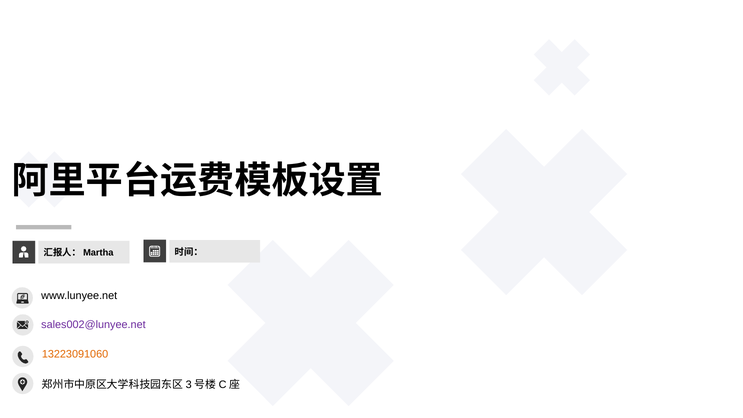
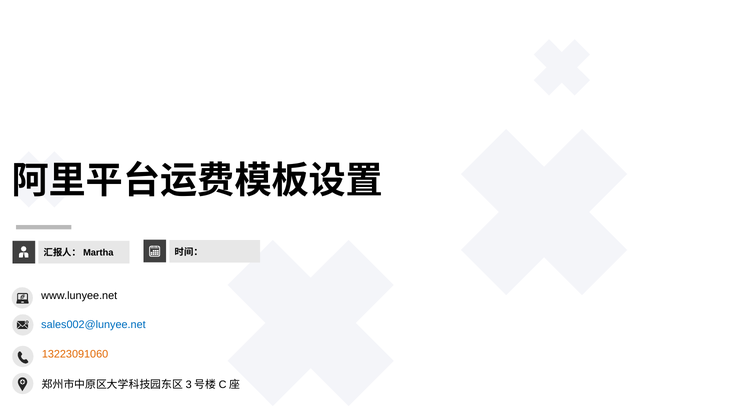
sales002@lunyee.net colour: purple -> blue (93, 325)
